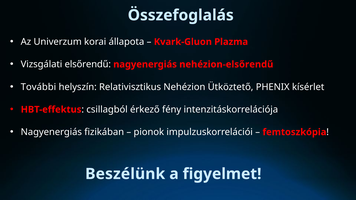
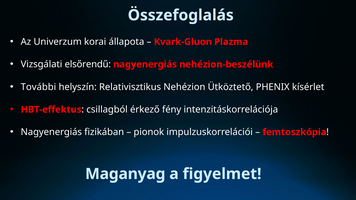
nehézion-elsőrendű: nehézion-elsőrendű -> nehézion-beszélünk (226, 64)
Beszélünk: Beszélünk -> Maganyag (125, 174)
